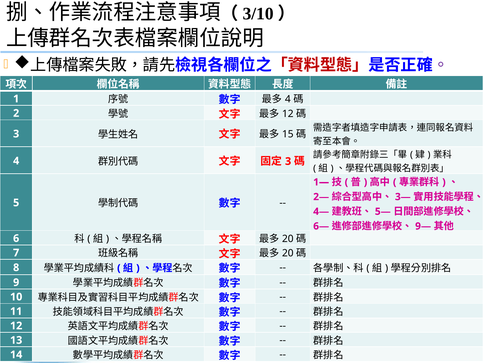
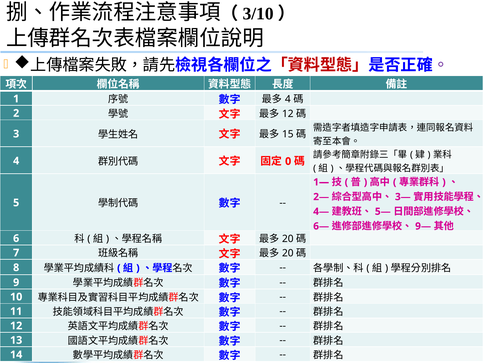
3: 3 -> 0 (288, 161)
